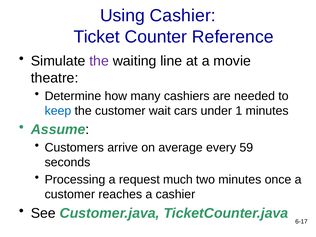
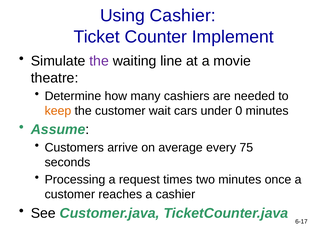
Reference: Reference -> Implement (233, 37)
keep colour: blue -> orange (58, 111)
1: 1 -> 0 (239, 111)
59: 59 -> 75 (246, 148)
much: much -> times (178, 180)
